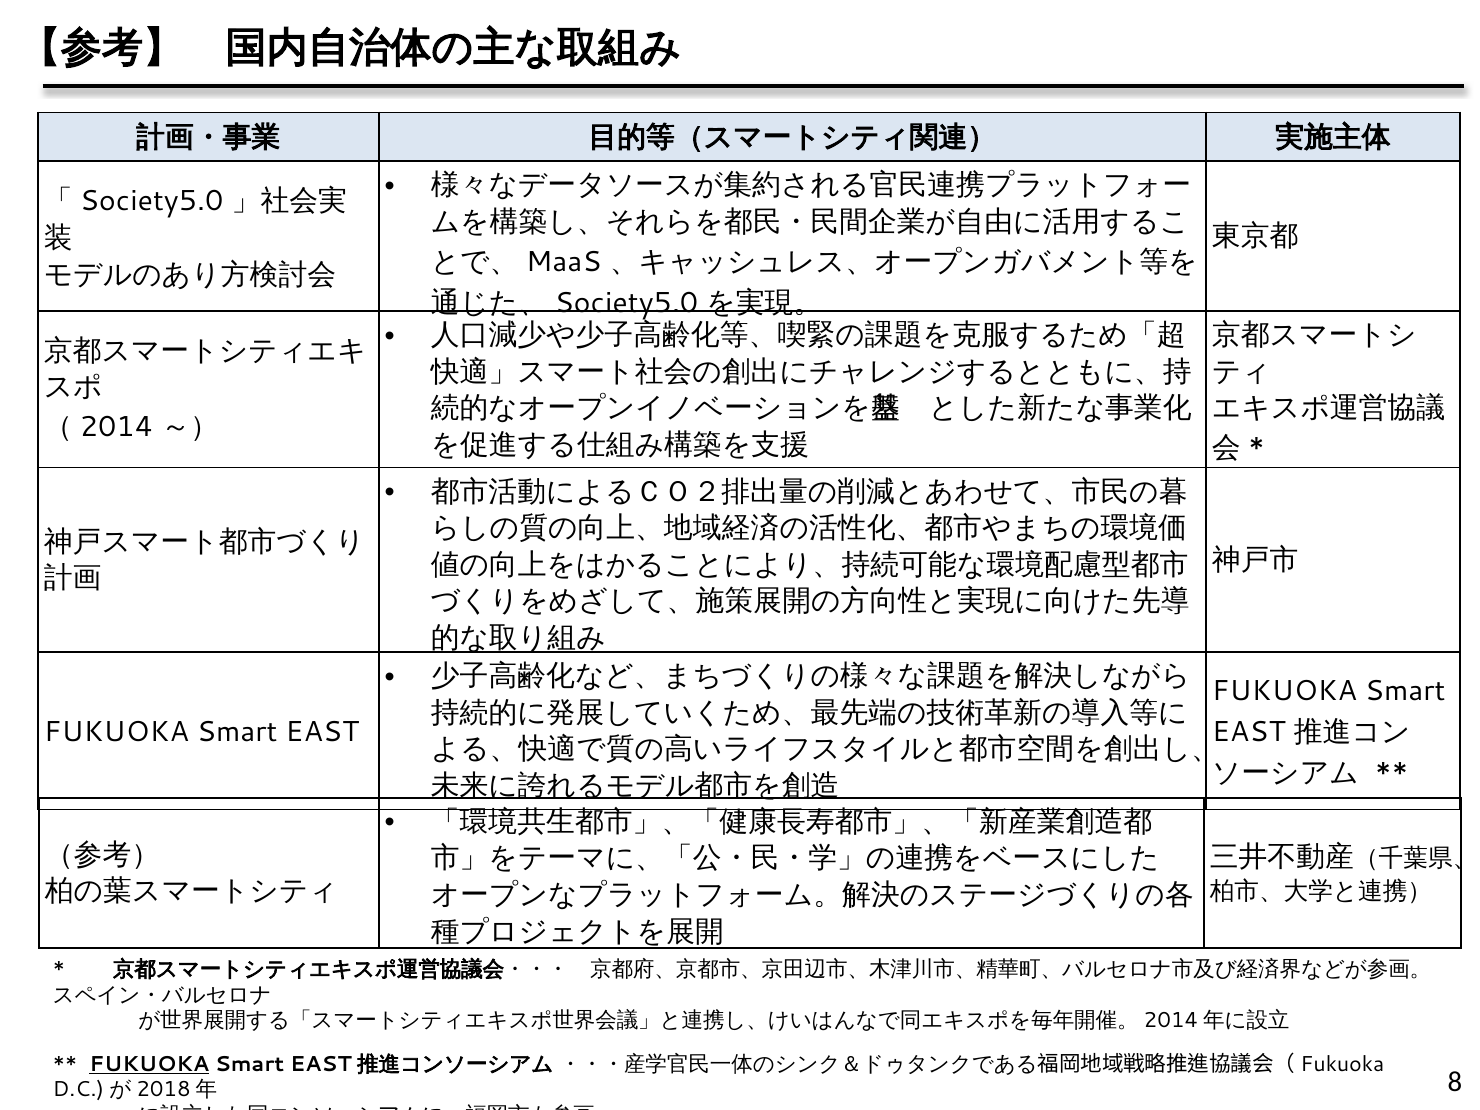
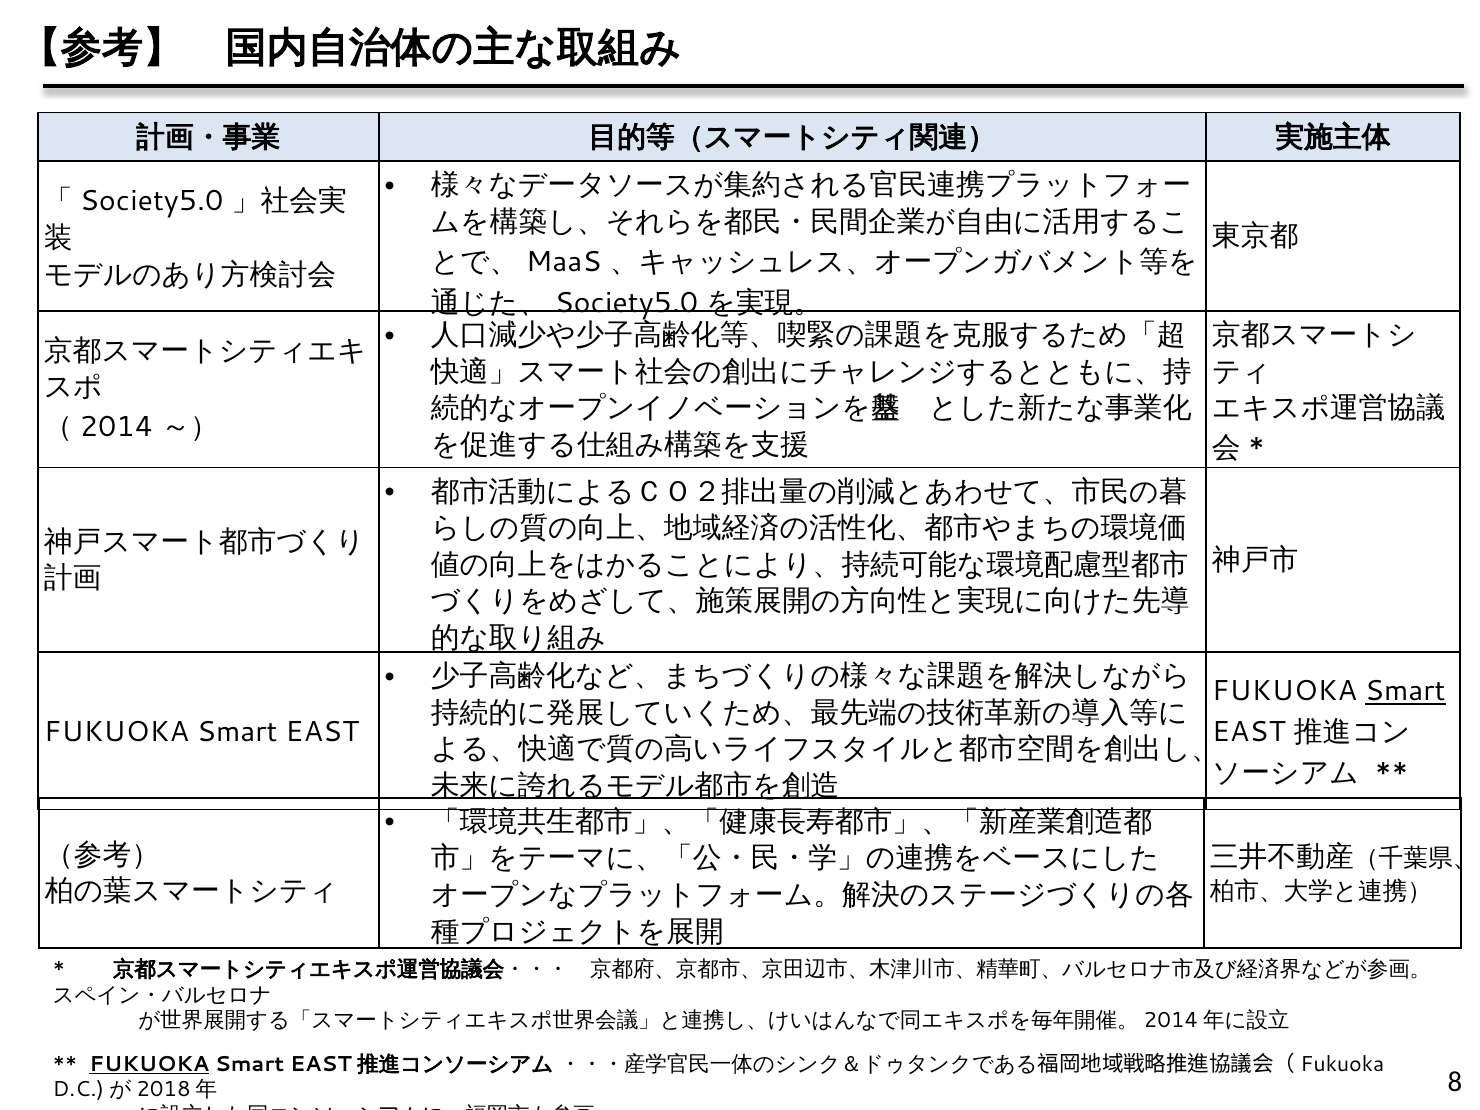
Smart underline: none -> present (1405, 691)
